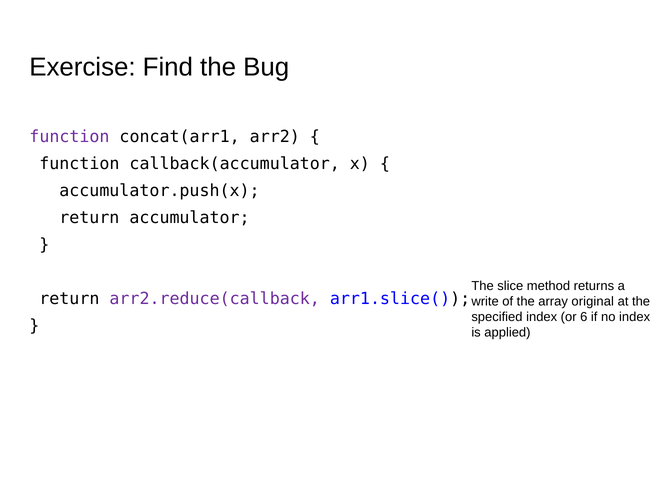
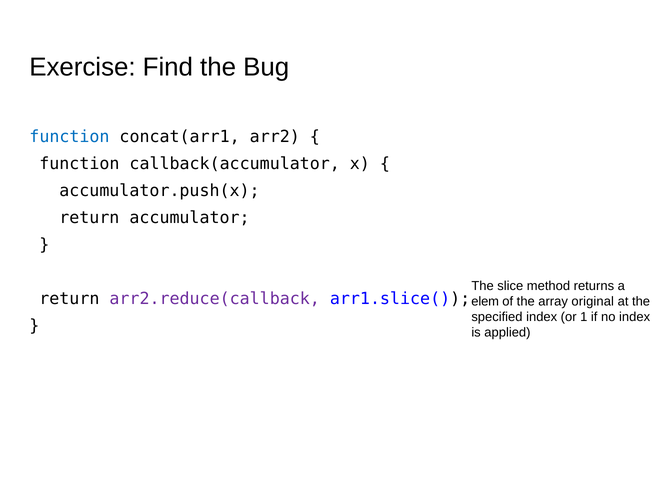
function colour: purple -> blue (69, 137)
write: write -> elem (485, 301)
6: 6 -> 1 (584, 317)
